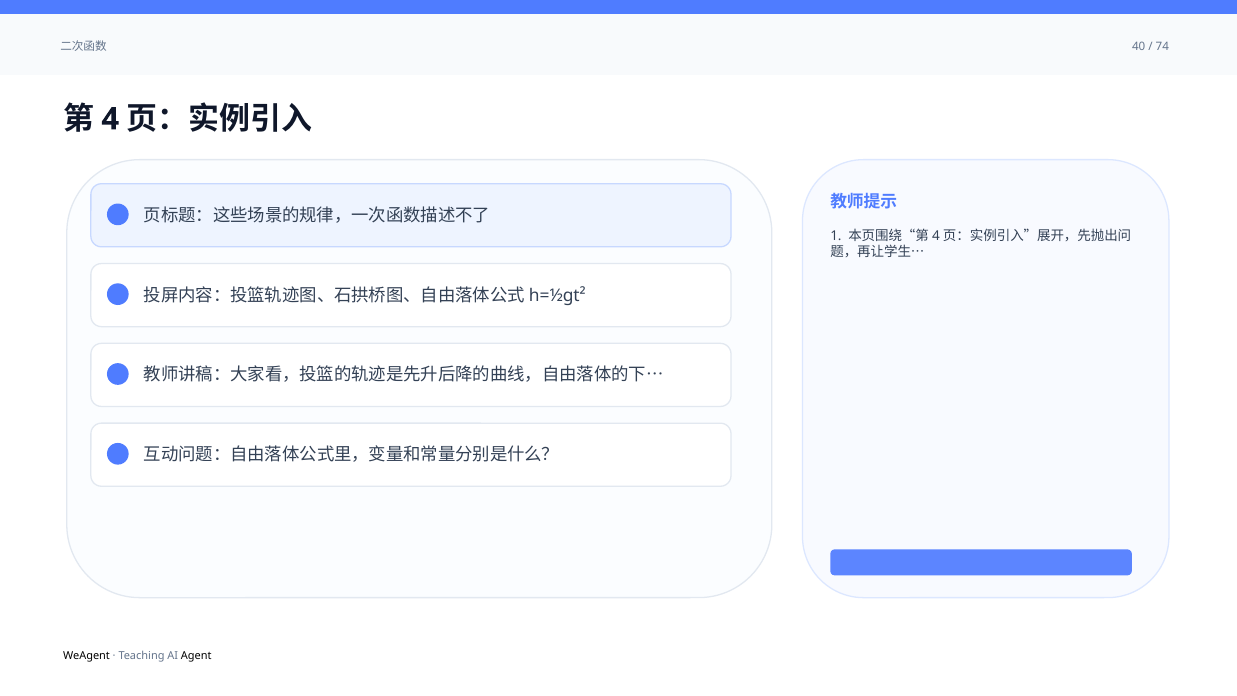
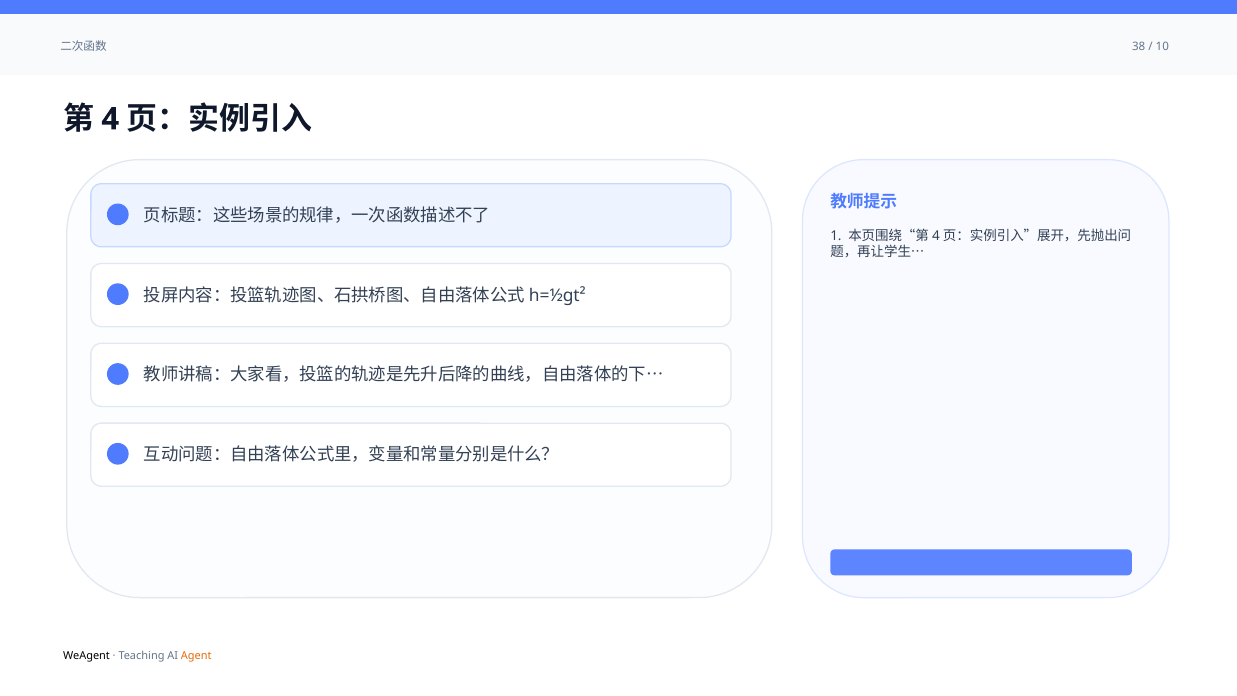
40: 40 -> 38 (1139, 46)
74: 74 -> 10 (1162, 46)
Agent colour: black -> orange (196, 656)
